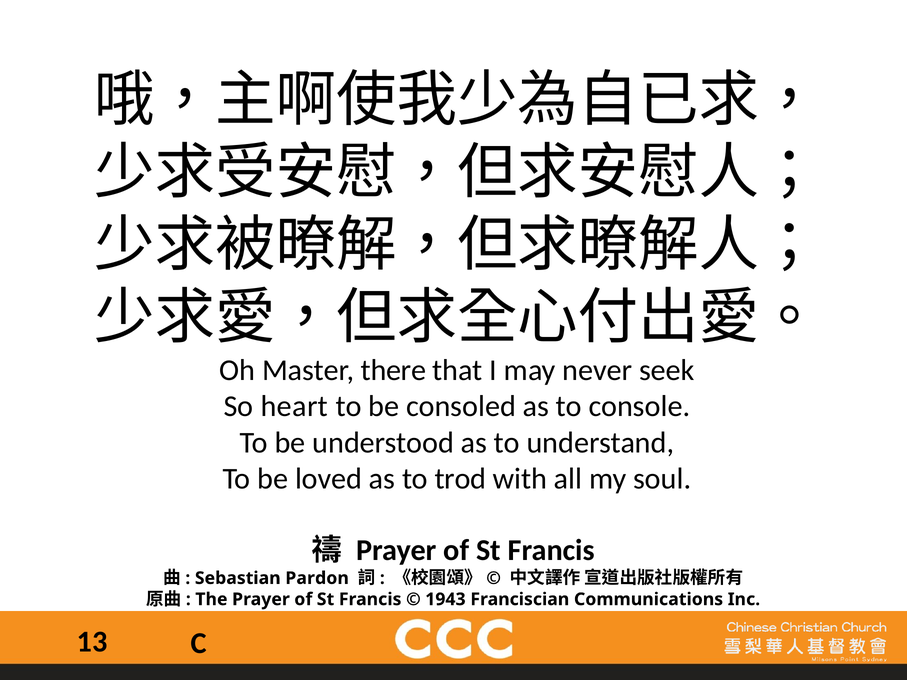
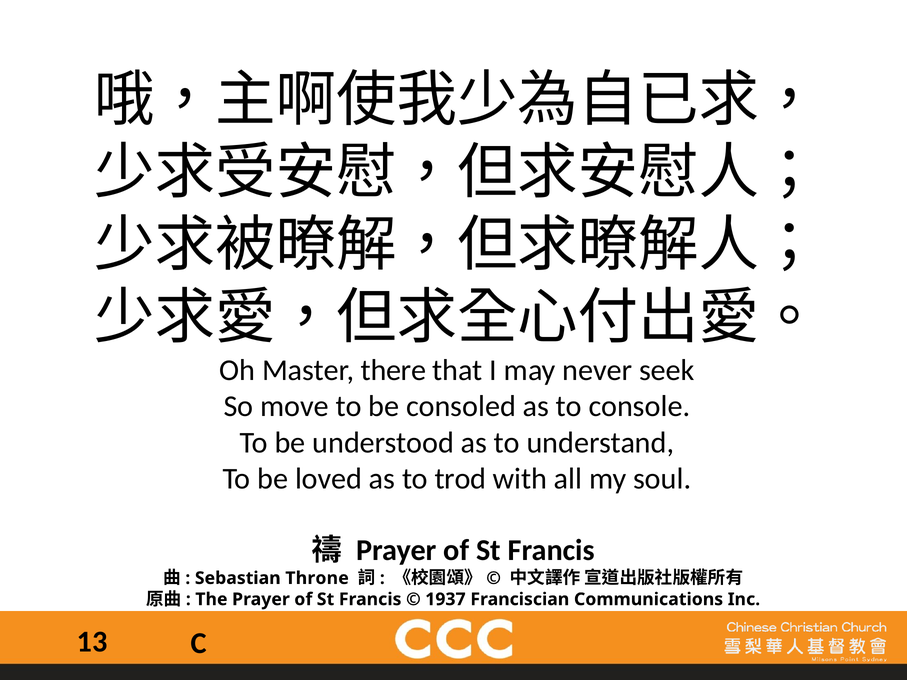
heart: heart -> move (295, 406)
Pardon: Pardon -> Throne (317, 578)
1943: 1943 -> 1937 (445, 600)
